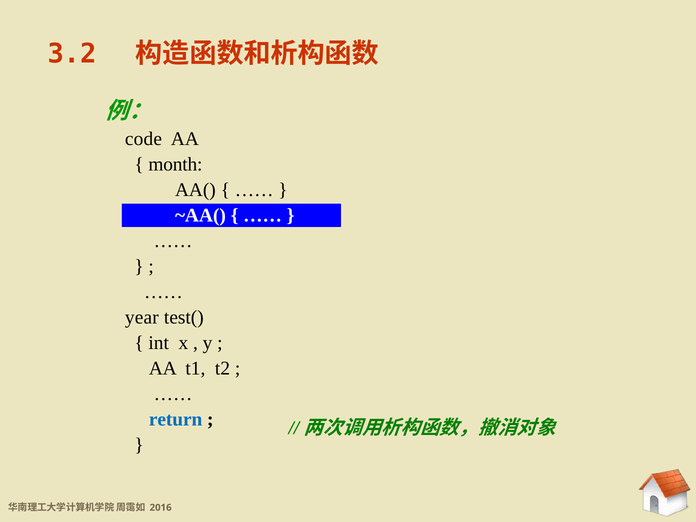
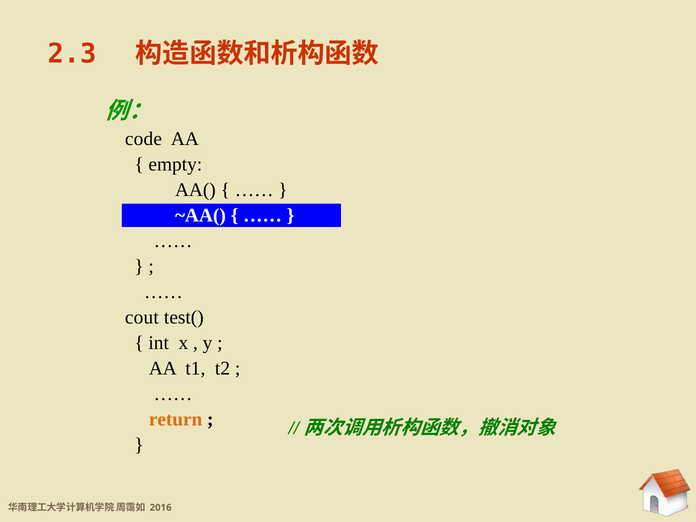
3.2: 3.2 -> 2.3 (72, 54)
month: month -> empty (175, 164)
year: year -> cout (142, 317)
return colour: blue -> orange (176, 419)
